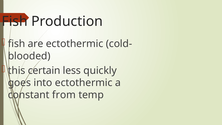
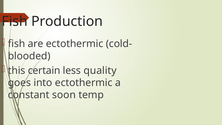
quickly: quickly -> quality (100, 70)
from: from -> soon (64, 95)
